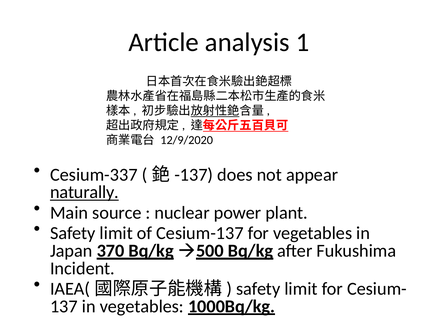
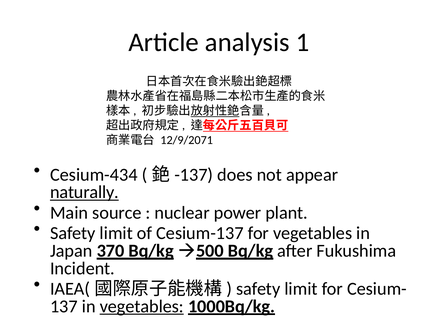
12/9/2020: 12/9/2020 -> 12/9/2071 (187, 140)
Cesium-337: Cesium-337 -> Cesium-434 (94, 174)
vegetables underline: none -> present (142, 306)
